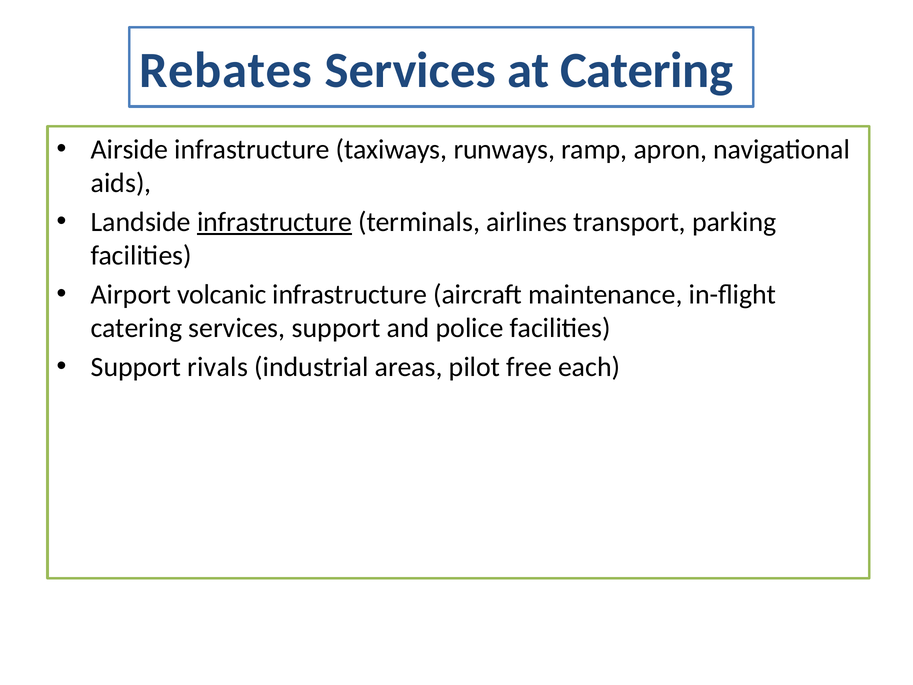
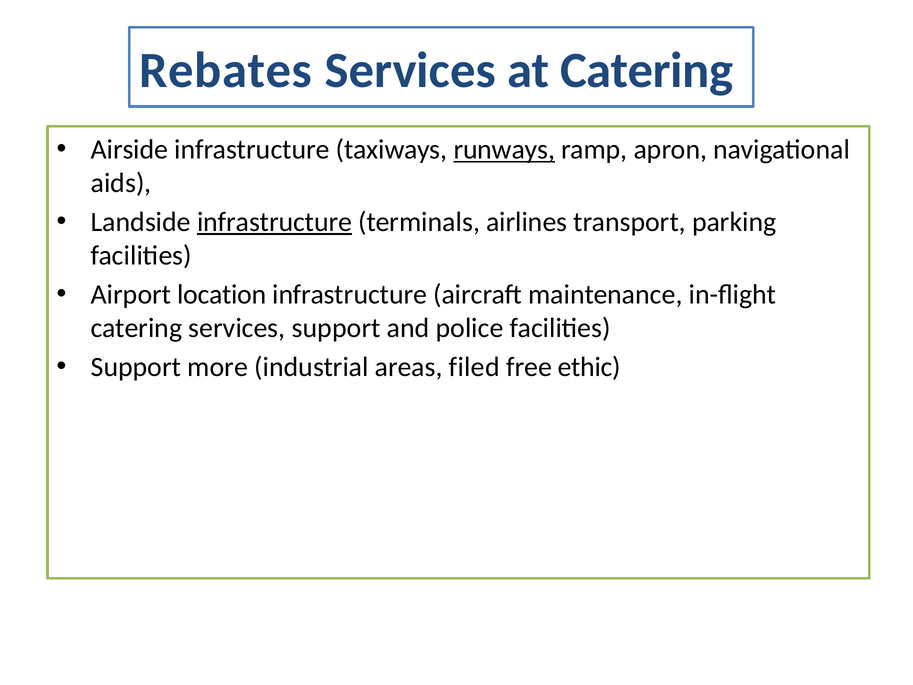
runways underline: none -> present (504, 150)
volcanic: volcanic -> location (222, 294)
rivals: rivals -> more (218, 367)
pilot: pilot -> filed (474, 367)
each: each -> ethic (589, 367)
